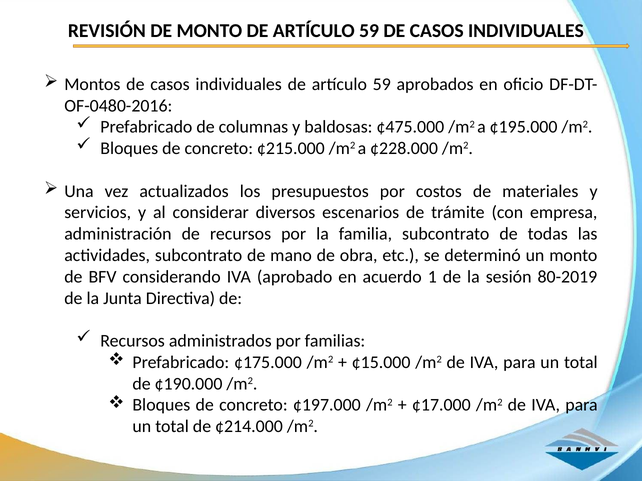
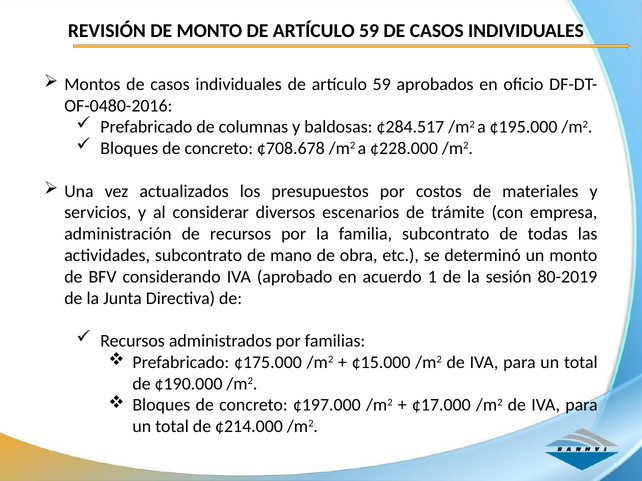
¢475.000: ¢475.000 -> ¢284.517 (410, 127)
¢215.000: ¢215.000 -> ¢708.678 (291, 149)
